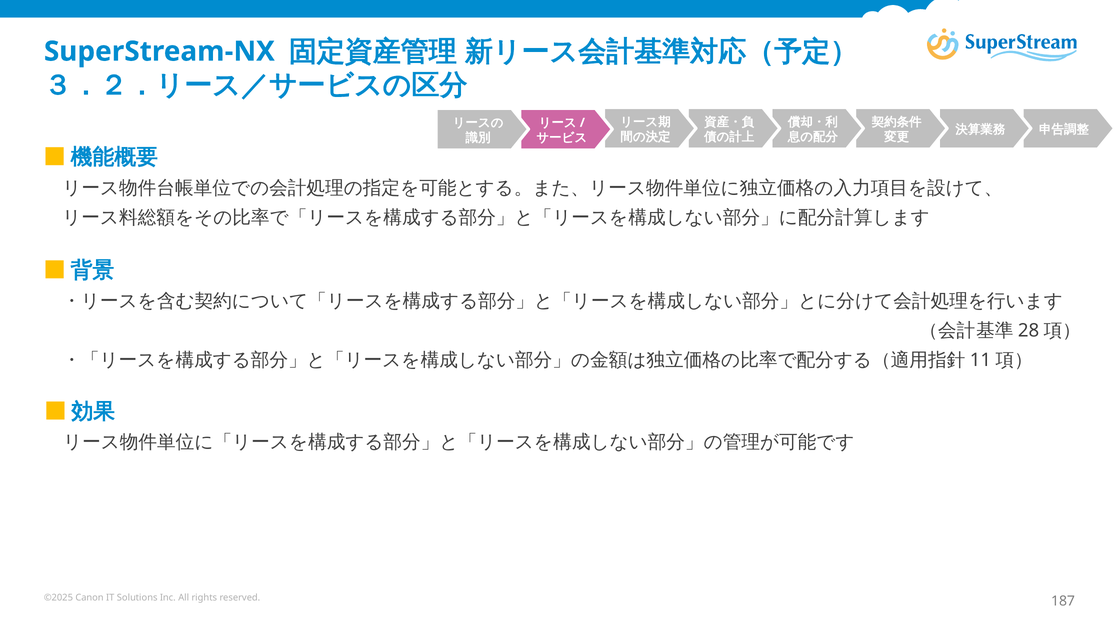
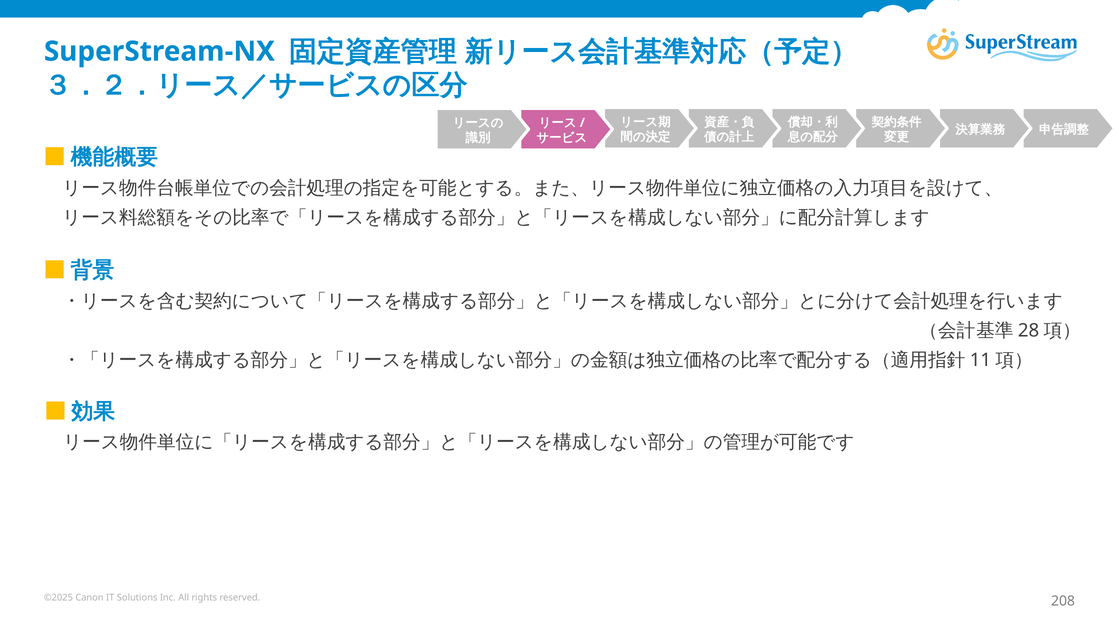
187: 187 -> 208 (1063, 602)
